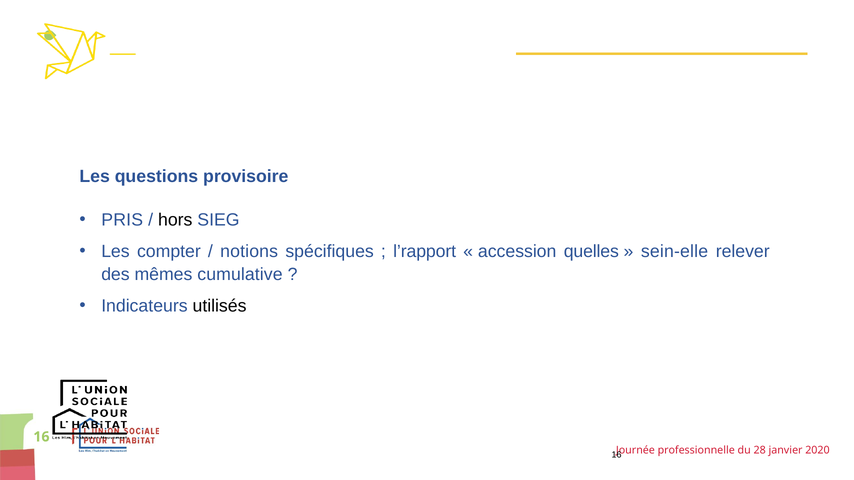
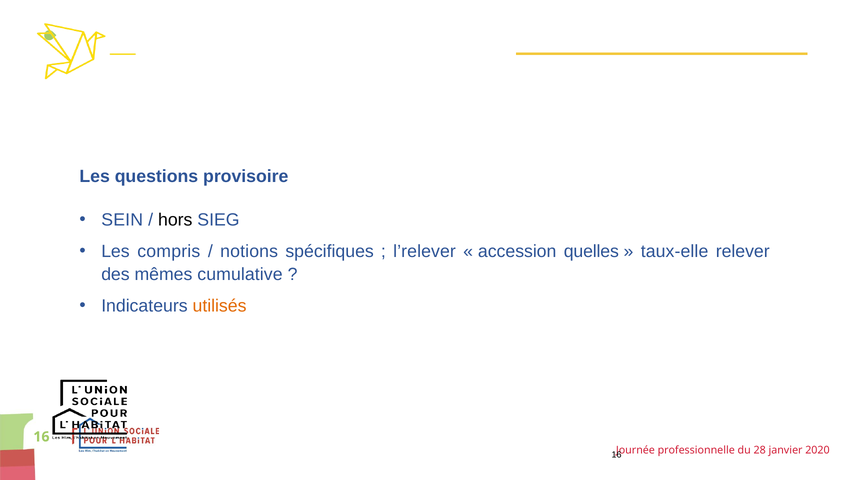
PRIS: PRIS -> SEIN (122, 220)
compter: compter -> compris (169, 252)
l’rapport: l’rapport -> l’relever (425, 252)
sein-elle: sein-elle -> taux-elle (675, 252)
utilisés colour: black -> orange (220, 306)
